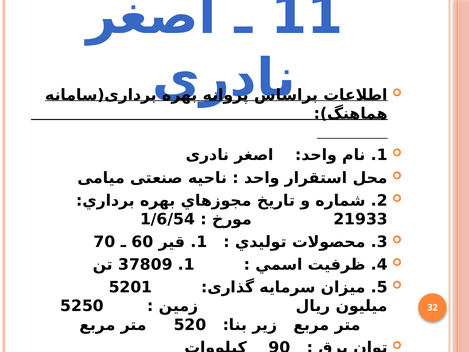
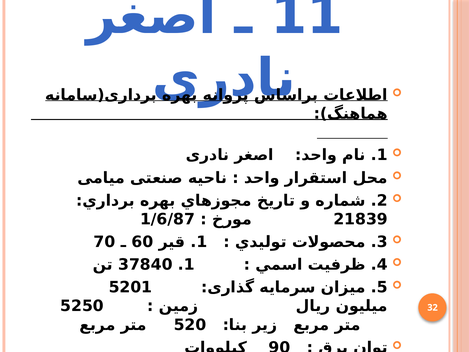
1/6/54: 1/6/54 -> 1/6/87 (168, 219)
21933: 21933 -> 21839 (361, 219)
37809: 37809 -> 37840 (145, 265)
